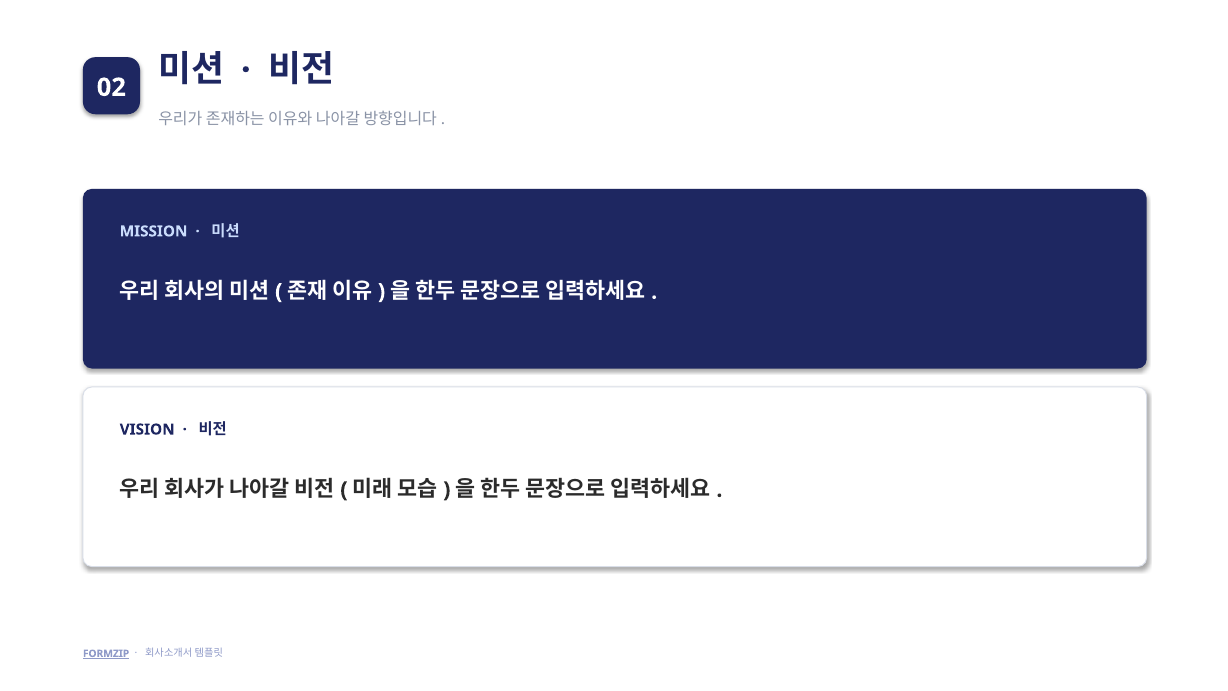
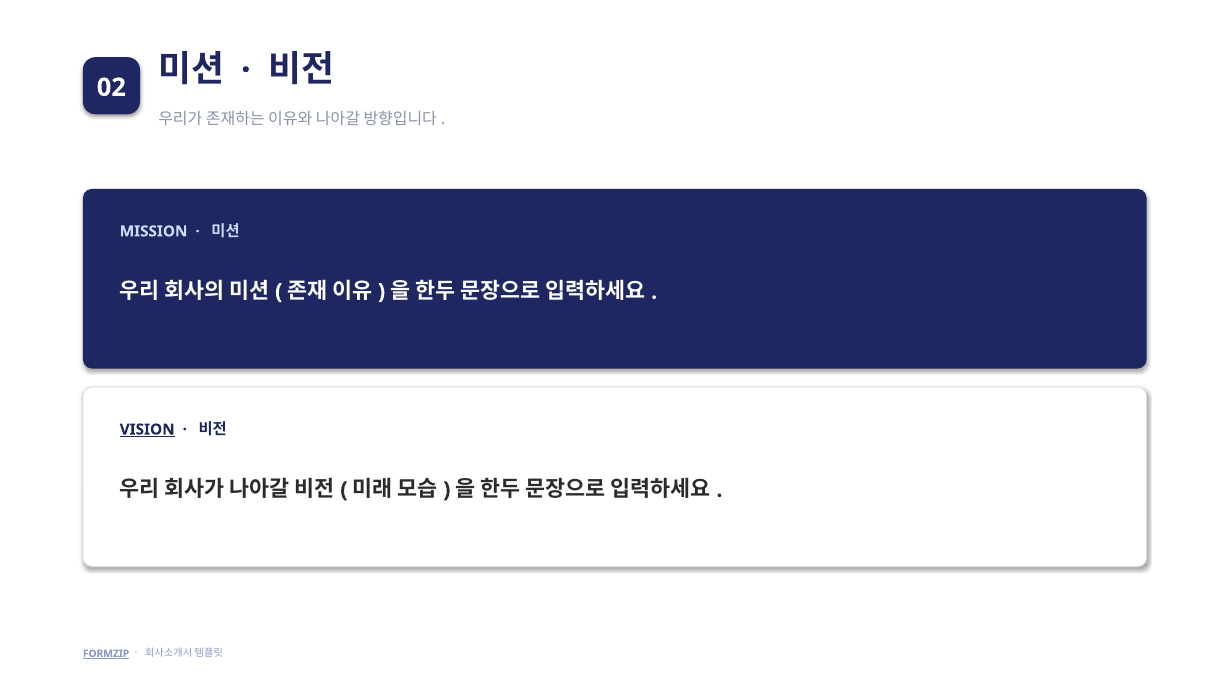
VISION underline: none -> present (147, 429)
